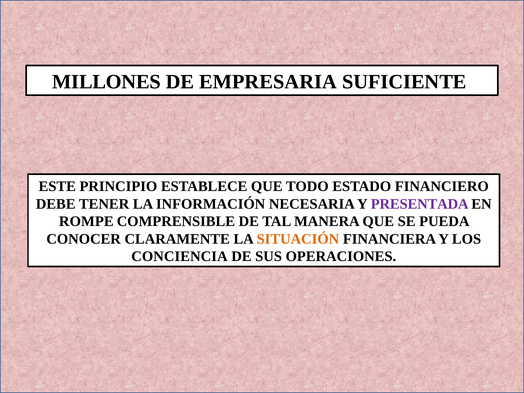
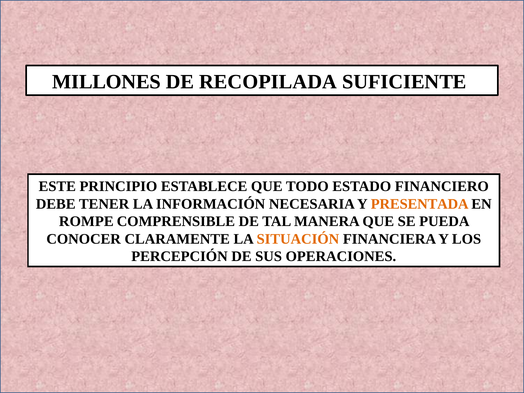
EMPRESARIA: EMPRESARIA -> RECOPILADA (268, 82)
PRESENTADA colour: purple -> orange (420, 204)
CONCIENCIA: CONCIENCIA -> PERCEPCIÓN (179, 256)
